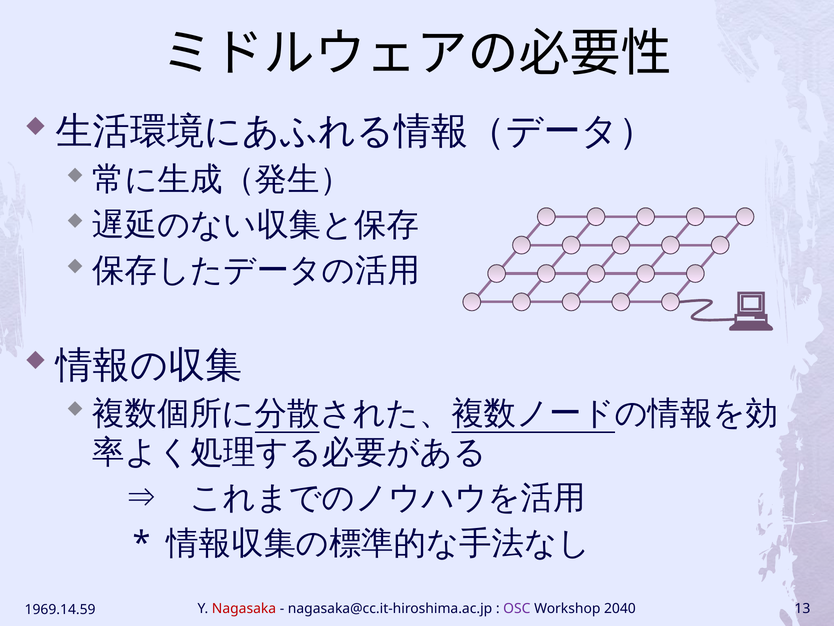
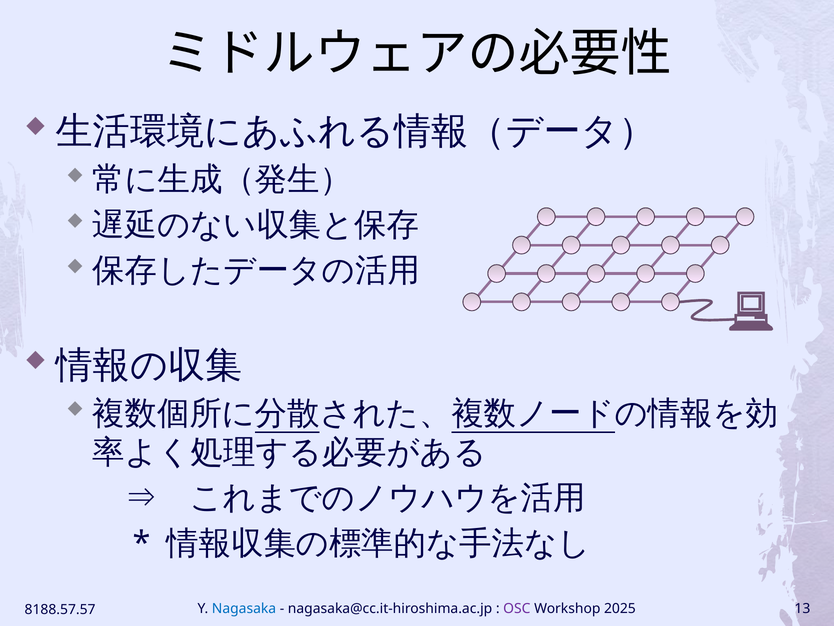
Nagasaka colour: red -> blue (244, 608)
2040: 2040 -> 2025 (620, 608)
1969.14.59: 1969.14.59 -> 8188.57.57 (60, 609)
